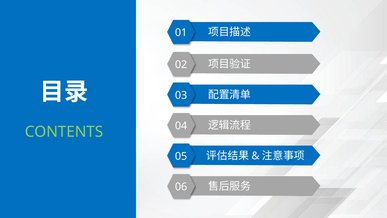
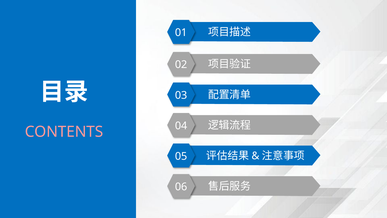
CONTENTS colour: light green -> pink (64, 132)
